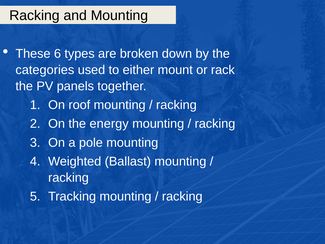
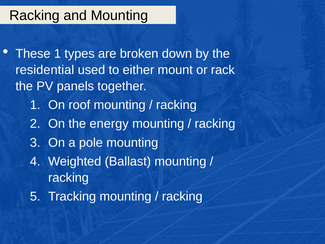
These 6: 6 -> 1 (57, 54)
categories: categories -> residential (45, 70)
